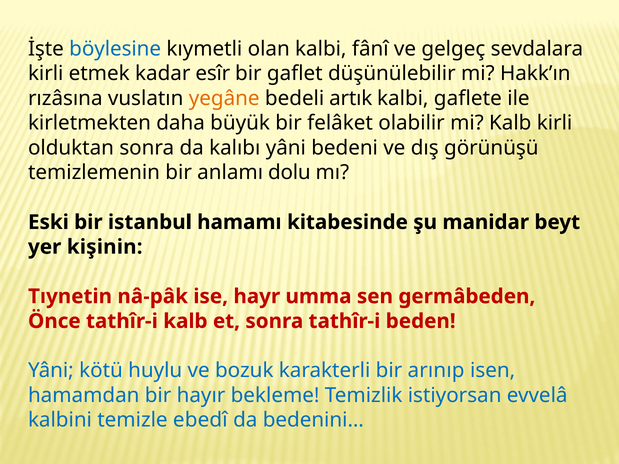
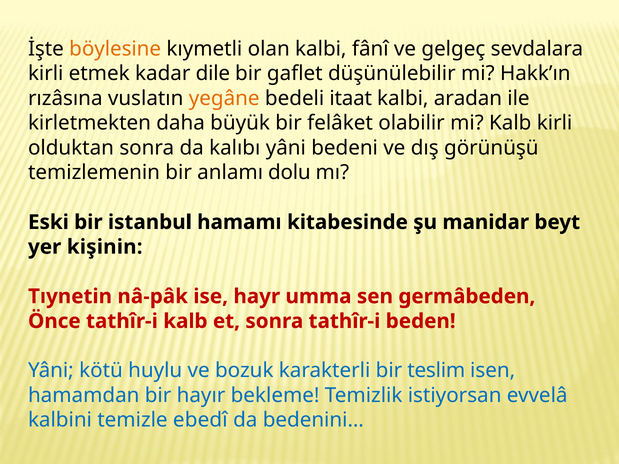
böylesine colour: blue -> orange (115, 49)
esîr: esîr -> dile (213, 74)
artık: artık -> itaat (351, 98)
gaflete: gaflete -> aradan (468, 98)
arınıp: arınıp -> teslim (436, 371)
